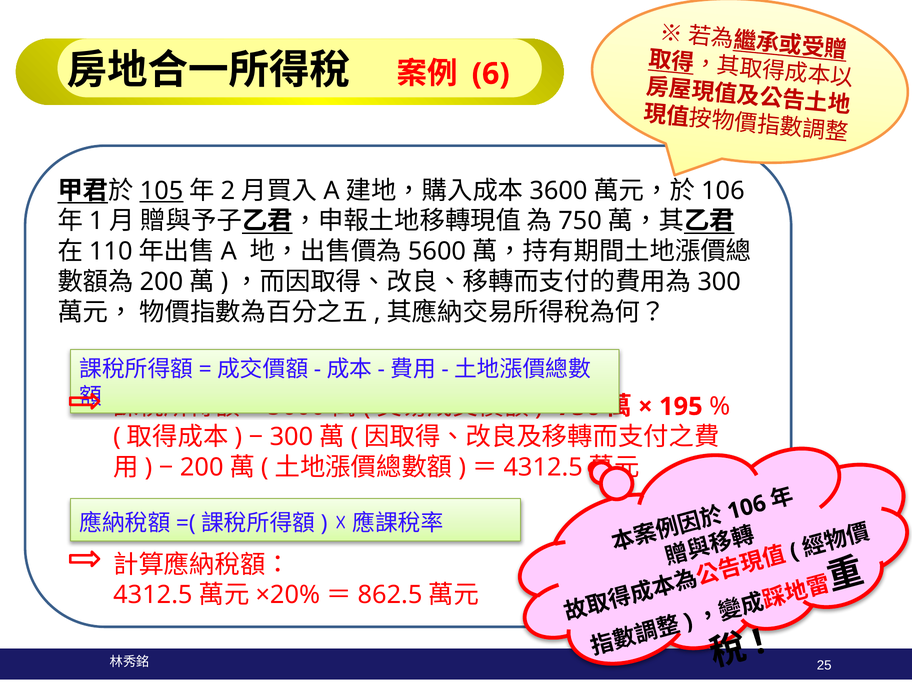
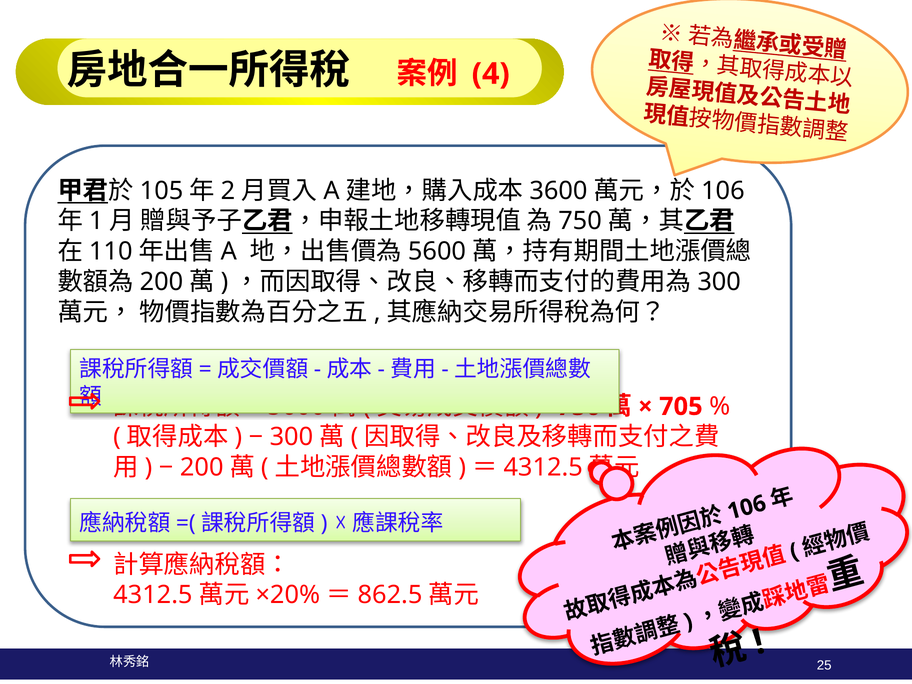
6: 6 -> 4 (491, 74)
105 underline: present -> none (162, 191)
195: 195 -> 705 (681, 407)
